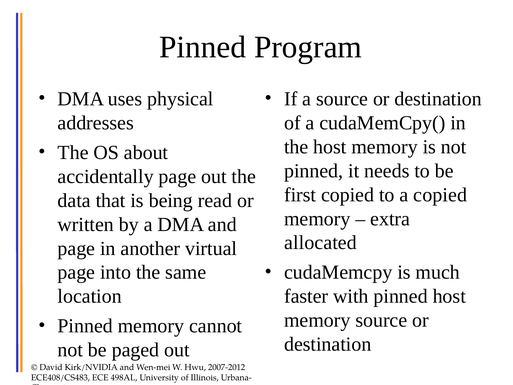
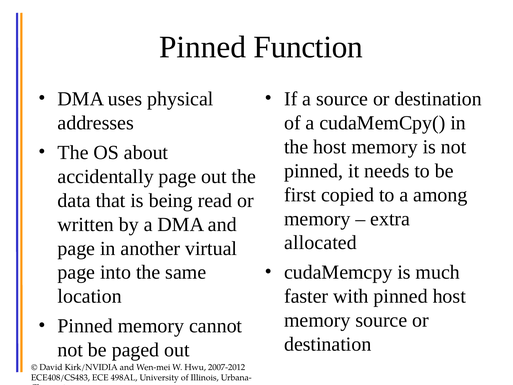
Program: Program -> Function (308, 47)
a copied: copied -> among (440, 195)
